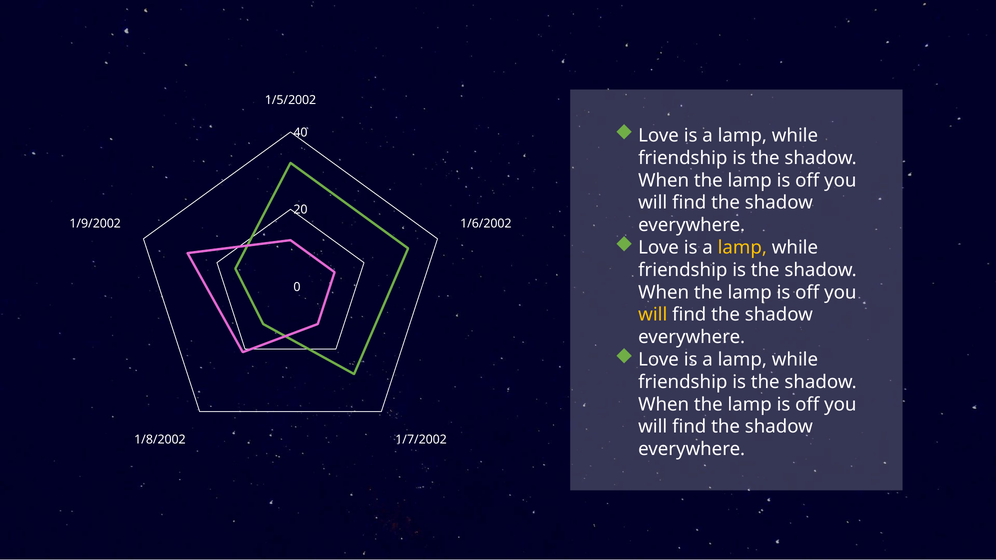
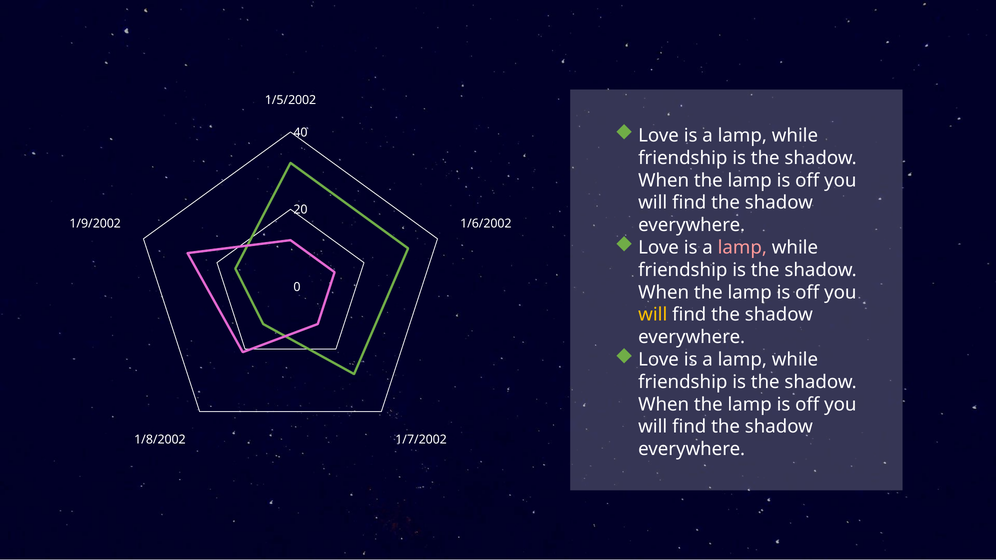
lamp colour: yellow -> pink (742, 248)
